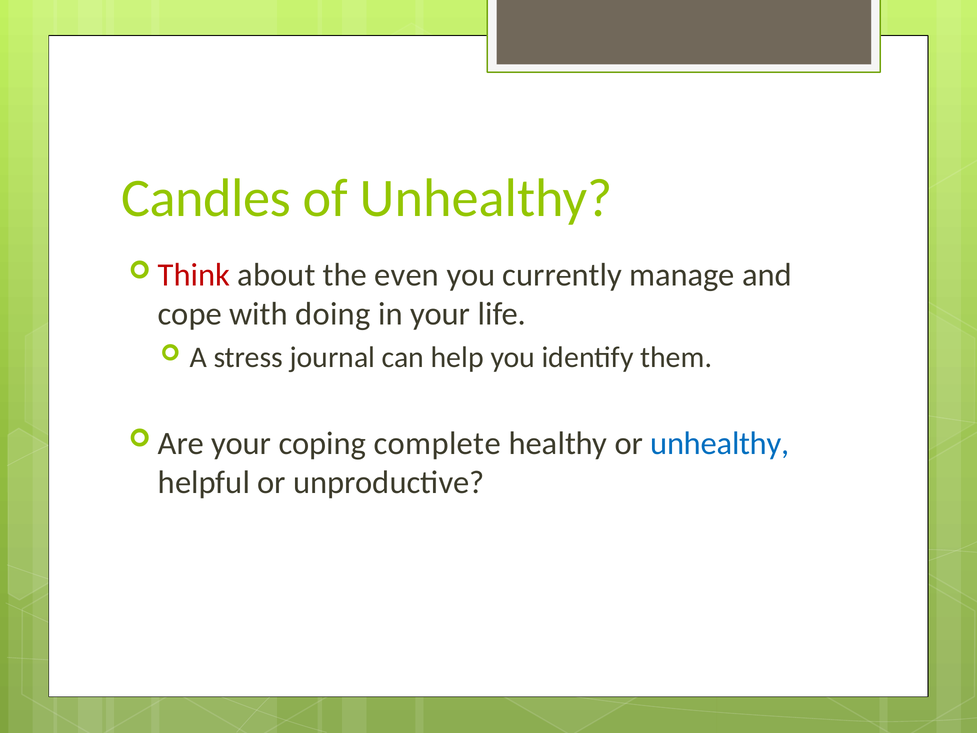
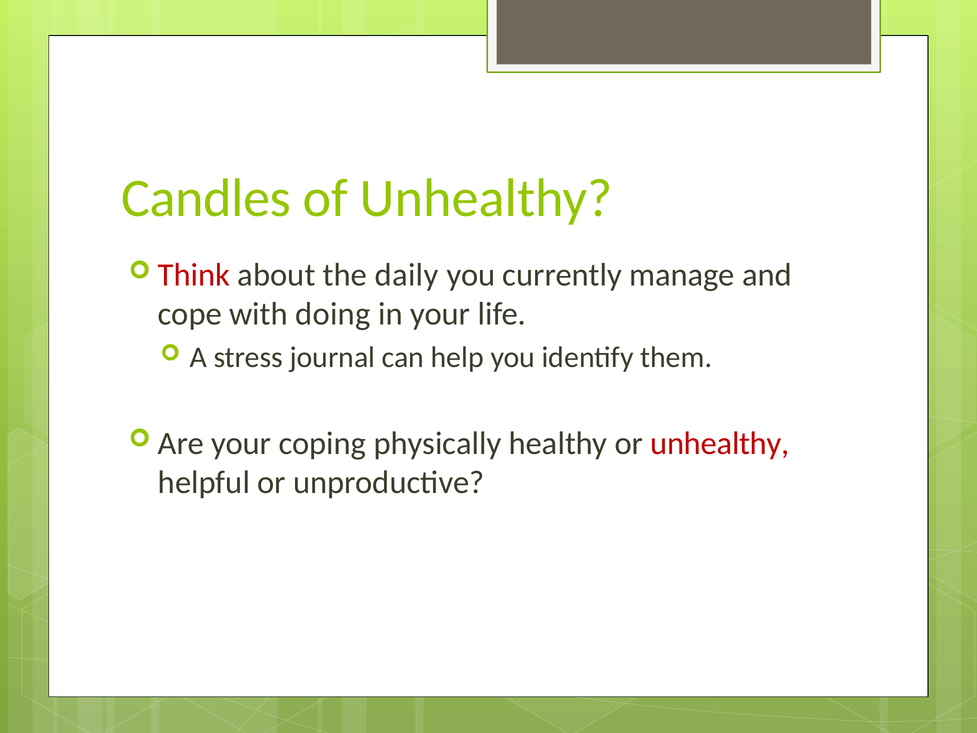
even: even -> daily (407, 275)
complete: complete -> physically (437, 443)
unhealthy colour: blue -> red (720, 443)
